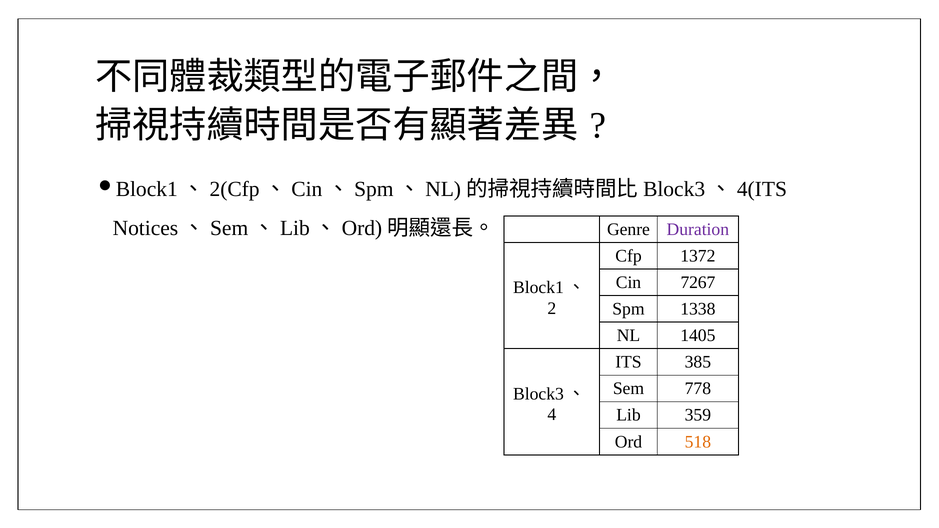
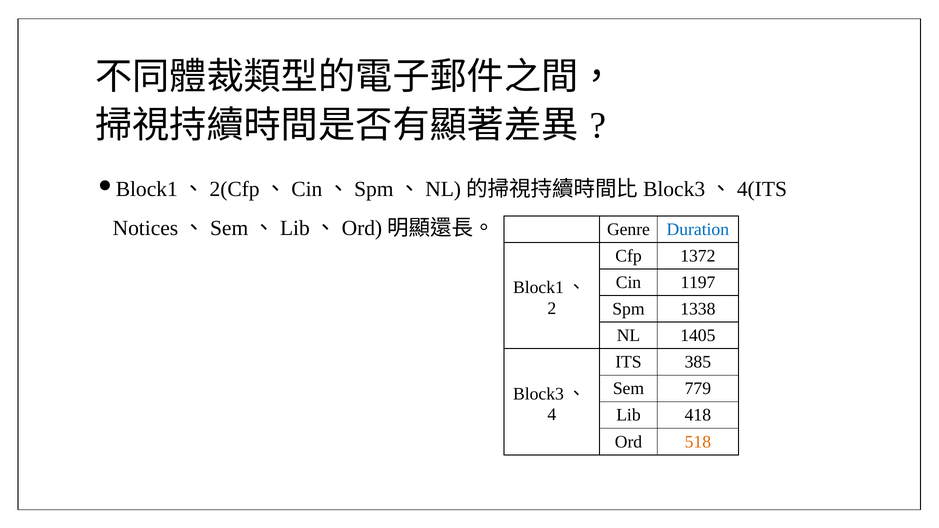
Duration colour: purple -> blue (698, 229)
7267: 7267 -> 1197 (698, 283)
778: 778 -> 779 (698, 389)
359: 359 -> 418 (698, 415)
